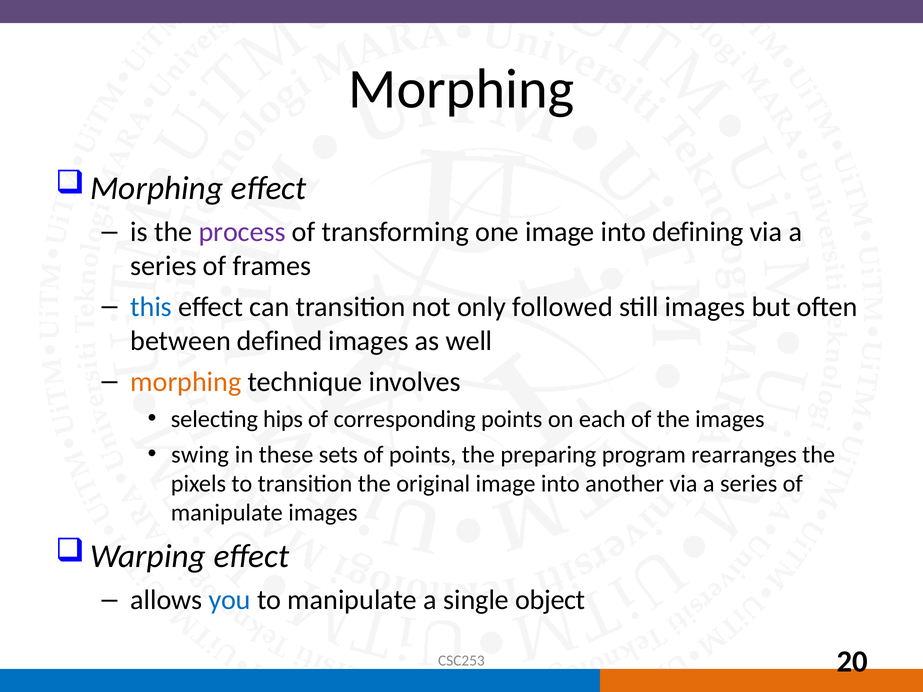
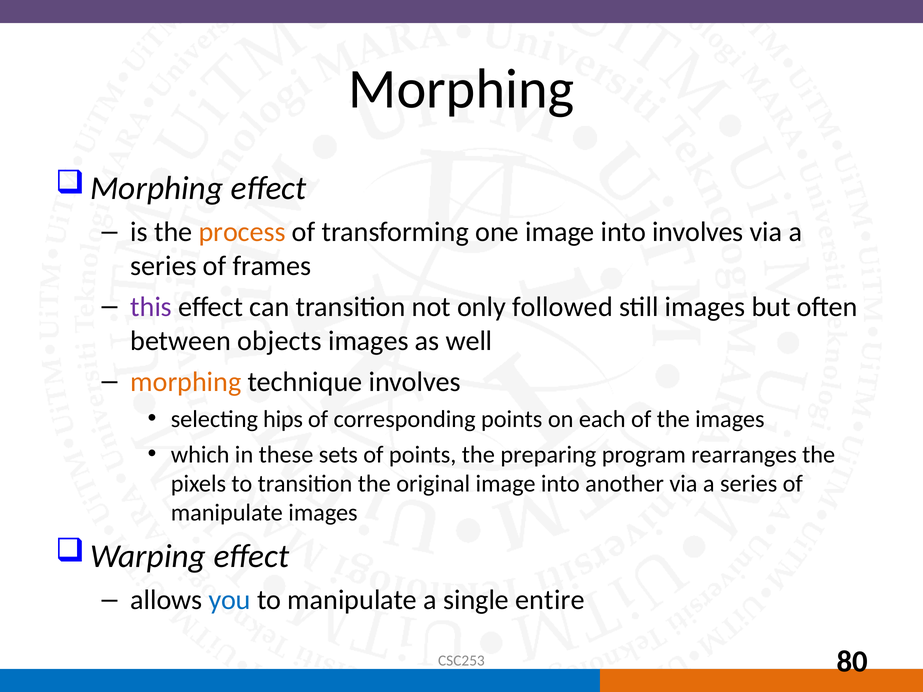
process colour: purple -> orange (242, 232)
into defining: defining -> involves (698, 232)
this colour: blue -> purple (151, 307)
defined: defined -> objects (279, 341)
swing: swing -> which (200, 455)
object: object -> entire (550, 600)
20: 20 -> 80 (852, 662)
